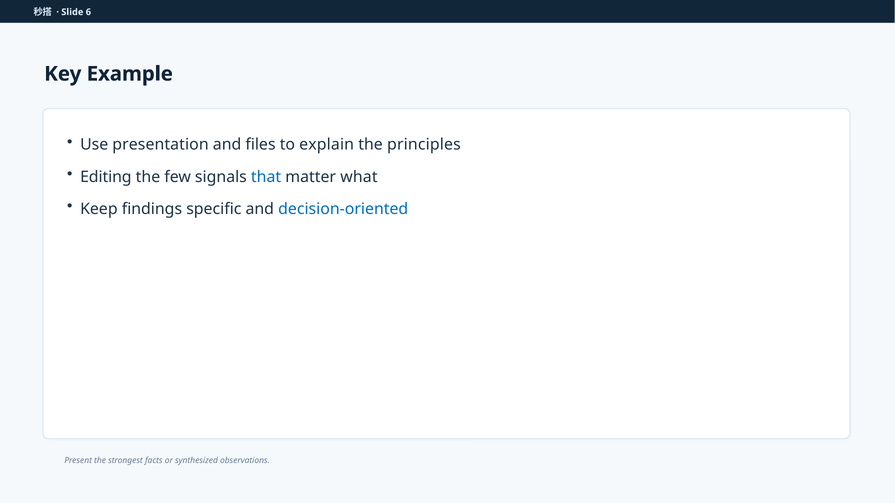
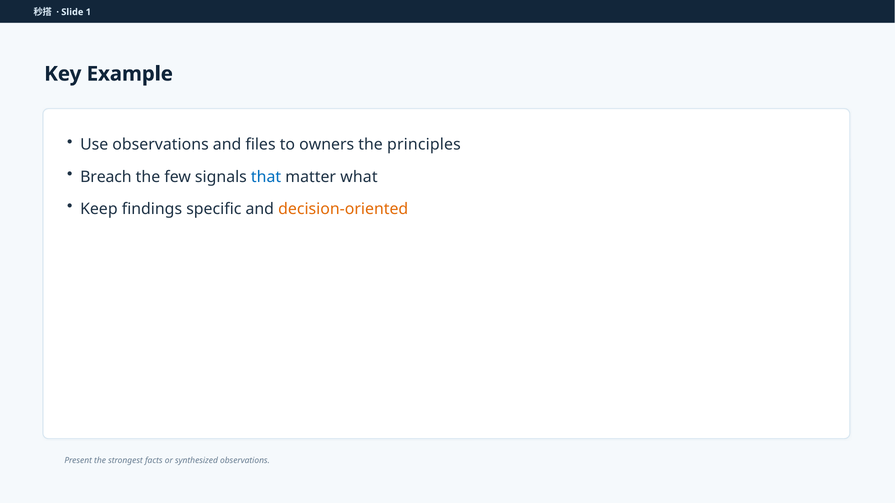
6: 6 -> 1 (88, 12)
Use presentation: presentation -> observations (161, 145)
explain: explain -> owners (327, 145)
Editing: Editing -> Breach (106, 177)
decision-oriented colour: blue -> orange (343, 209)
